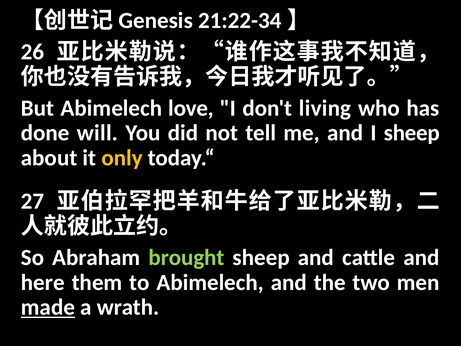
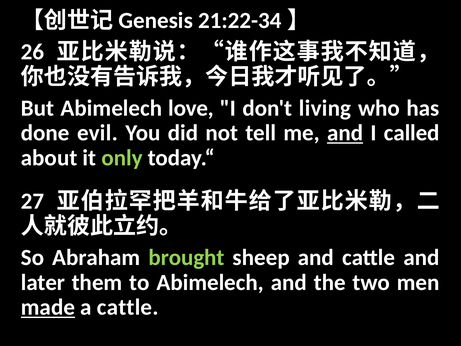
will: will -> evil (97, 133)
and underline: none -> present (345, 133)
I sheep: sheep -> called (412, 133)
only colour: yellow -> light green (122, 158)
here: here -> later (43, 282)
a wrath: wrath -> cattle (128, 307)
